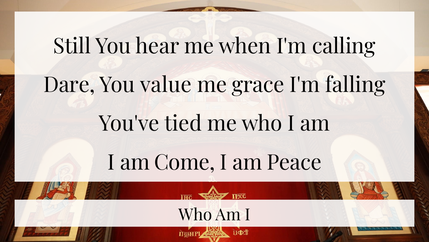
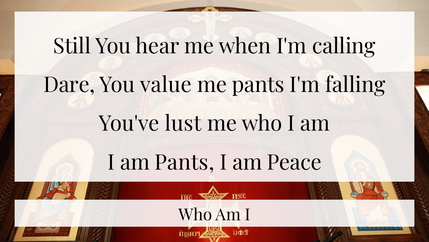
me grace: grace -> pants (258, 85)
tied: tied -> lust (183, 124)
am Come: Come -> Pants (184, 162)
